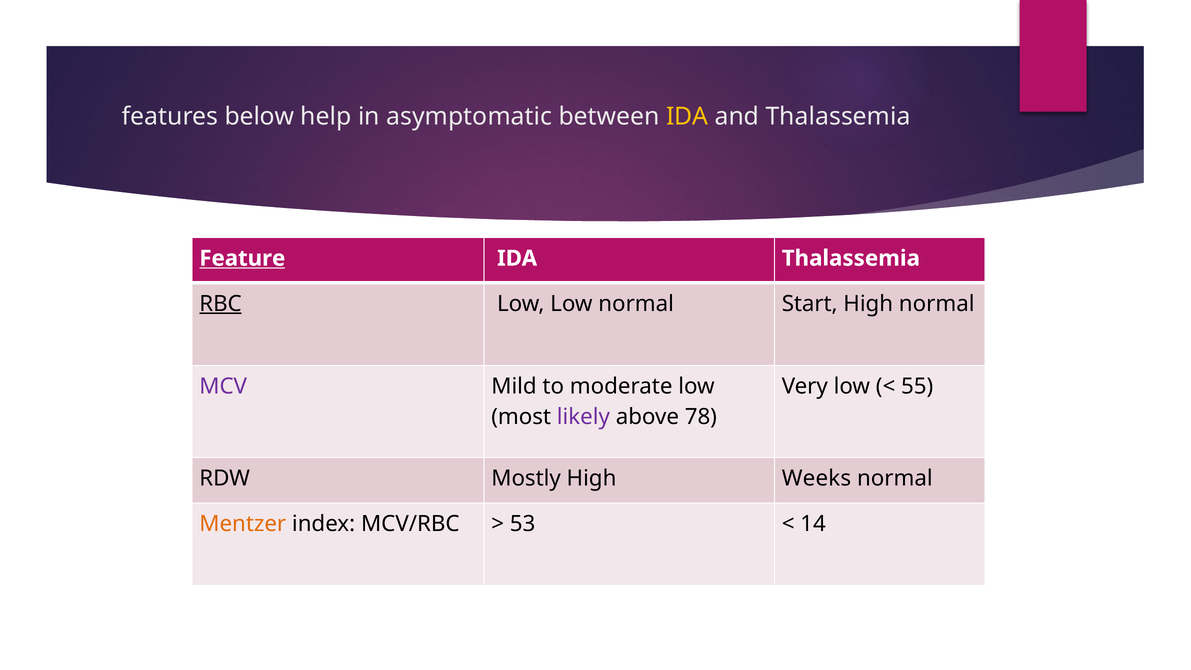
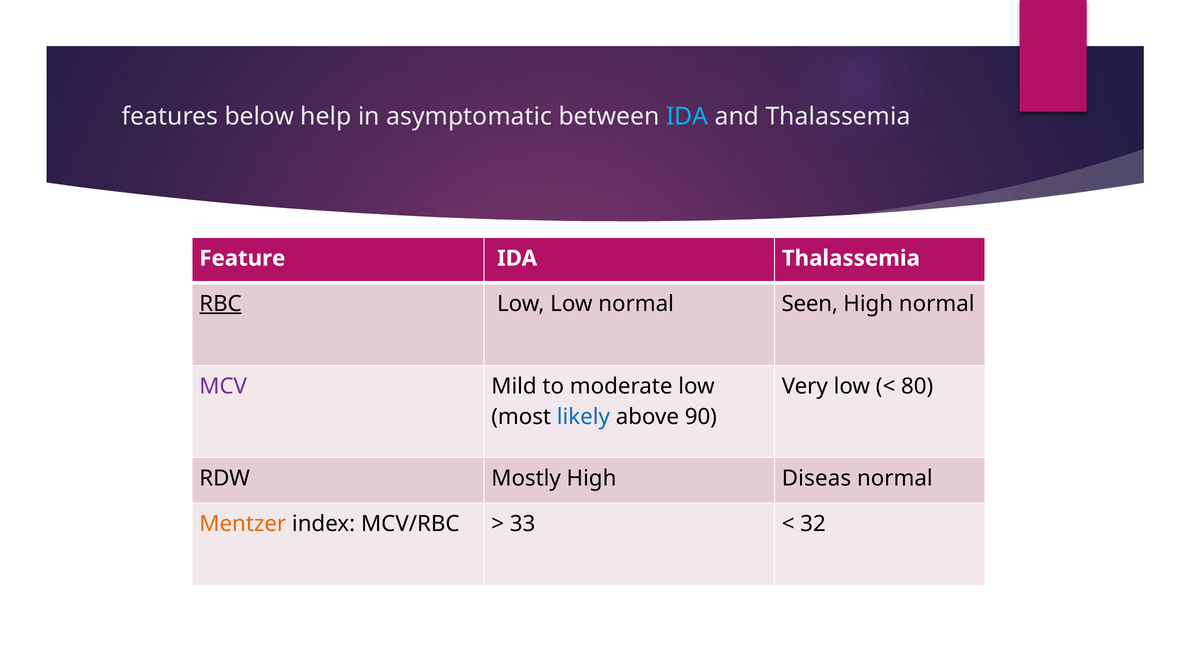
IDA colour: yellow -> light blue (687, 116)
Feature underline: present -> none (242, 258)
Start: Start -> Seen (810, 304)
55: 55 -> 80 (917, 386)
likely colour: purple -> blue (583, 417)
78: 78 -> 90 (701, 417)
Weeks: Weeks -> Diseas (816, 479)
53: 53 -> 33 (523, 524)
14: 14 -> 32 (813, 524)
